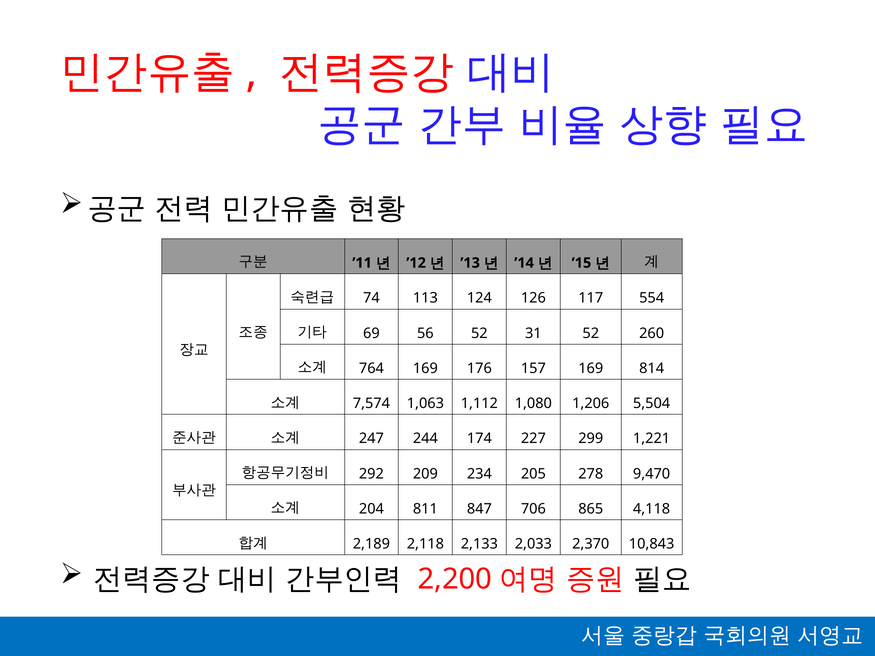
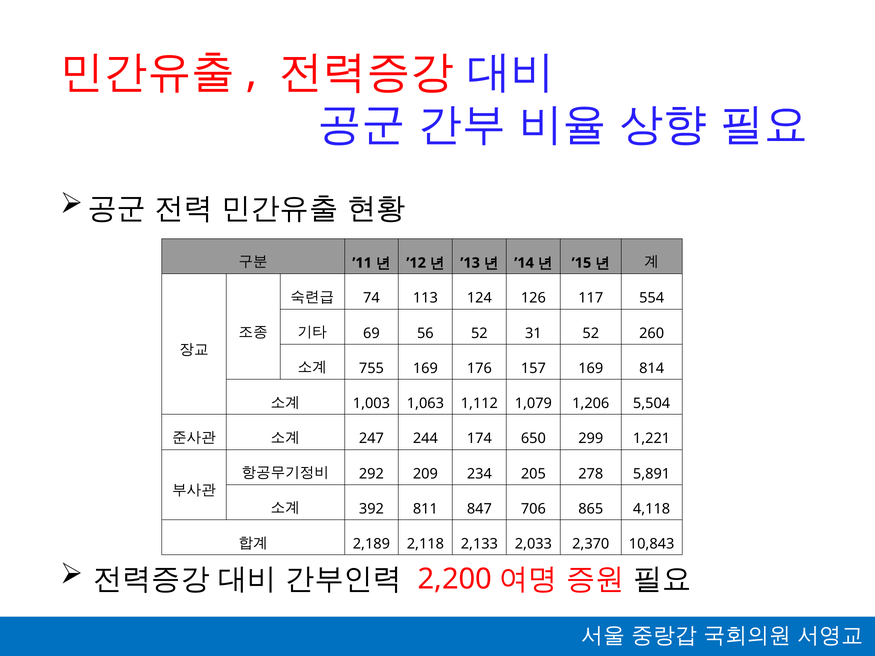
764: 764 -> 755 (371, 369)
7,574: 7,574 -> 1,003 (371, 404)
1,080: 1,080 -> 1,079 (533, 404)
227: 227 -> 650 (533, 439)
9,470: 9,470 -> 5,891 (652, 474)
204: 204 -> 392 (371, 509)
